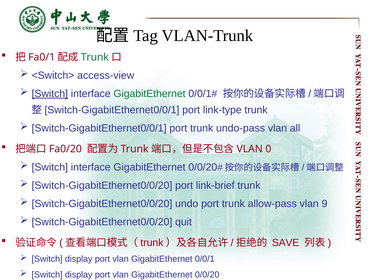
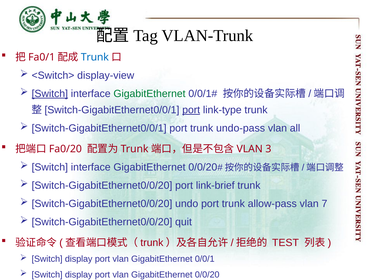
Trunk colour: green -> blue (95, 57)
access-view: access-view -> display-view (106, 75)
port underline: none -> present (191, 110)
0: 0 -> 3 (268, 149)
9: 9 -> 7 (324, 203)
SAVE: SAVE -> TEST (286, 242)
